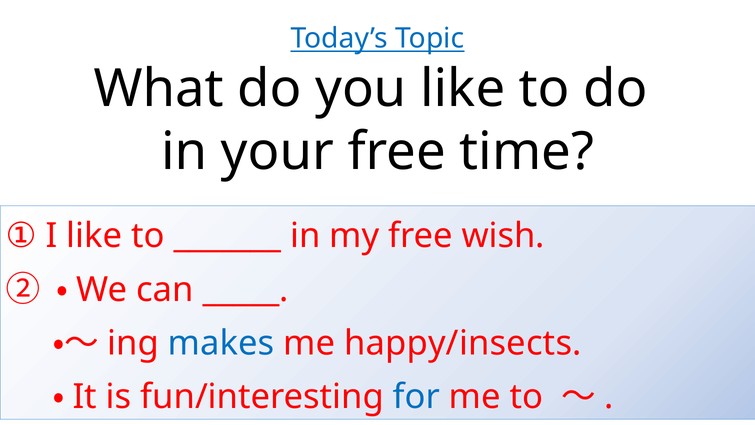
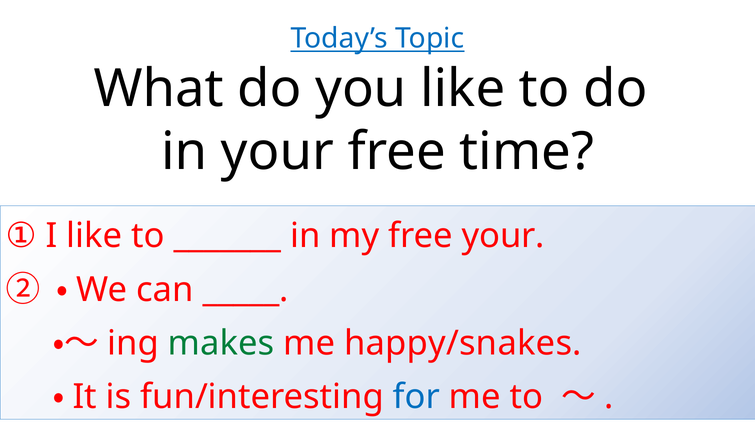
free wish: wish -> your (503, 236)
makes colour: blue -> green (221, 343)
happy/insects: happy/insects -> happy/snakes (463, 343)
